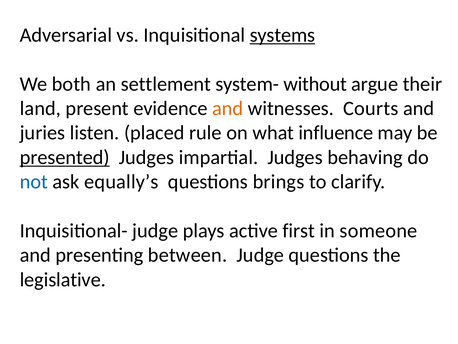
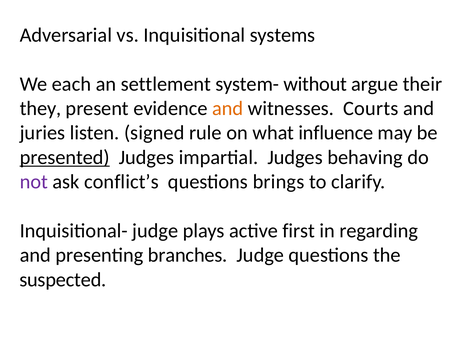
systems underline: present -> none (282, 35)
both: both -> each (71, 84)
land: land -> they (40, 108)
placed: placed -> signed (154, 133)
not colour: blue -> purple (34, 182)
equally’s: equally’s -> conflict’s (121, 182)
someone: someone -> regarding (379, 230)
between: between -> branches (188, 255)
legislative: legislative -> suspected (63, 279)
